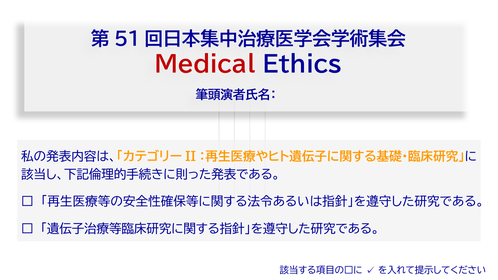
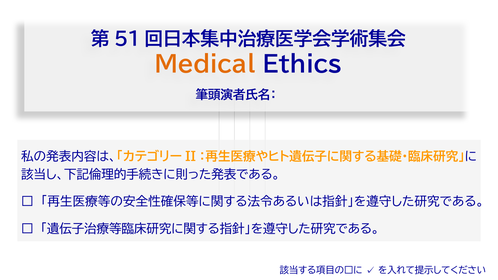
Medical colour: red -> orange (205, 65)
